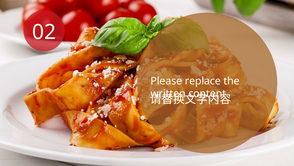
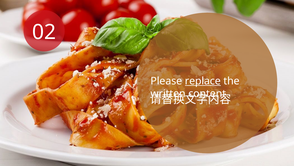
replace underline: none -> present (203, 81)
